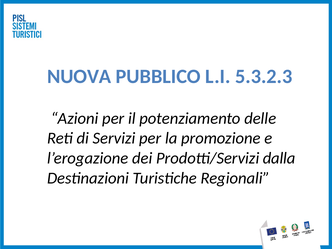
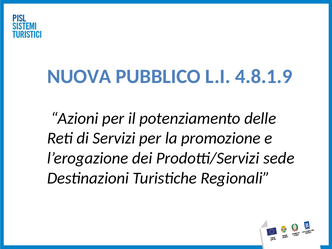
5.3.2.3: 5.3.2.3 -> 4.8.1.9 (264, 77)
dalla: dalla -> sede (279, 158)
